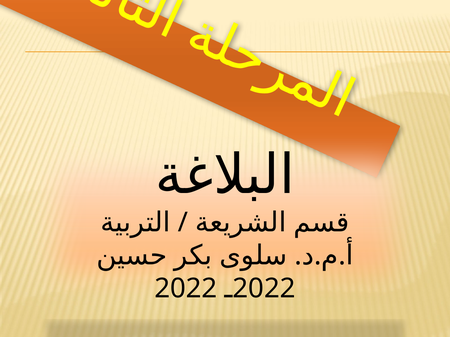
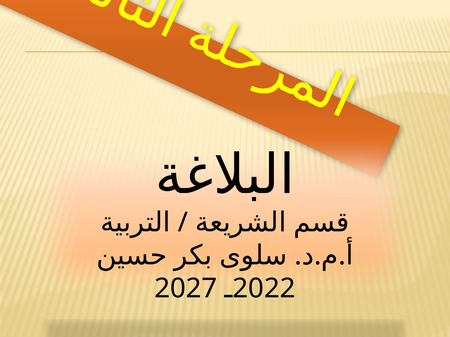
2022: 2022 -> 2027 (186, 289)
